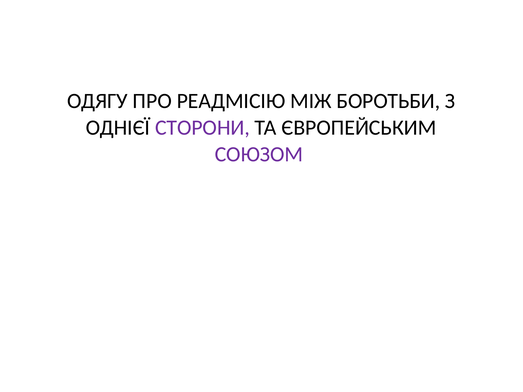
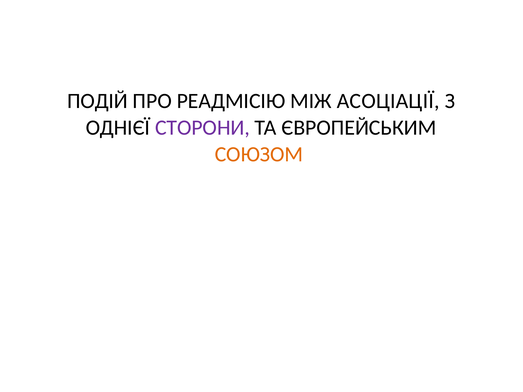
ОДЯГУ: ОДЯГУ -> ПОДІЙ (97, 101)
БОРОТЬБИ: БОРОТЬБИ -> АСОЦІАЦІЇ (388, 101)
СОЮЗОМ colour: purple -> orange (259, 154)
